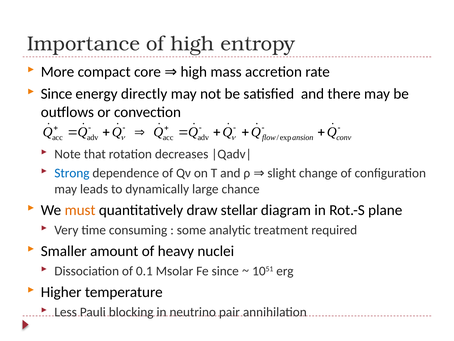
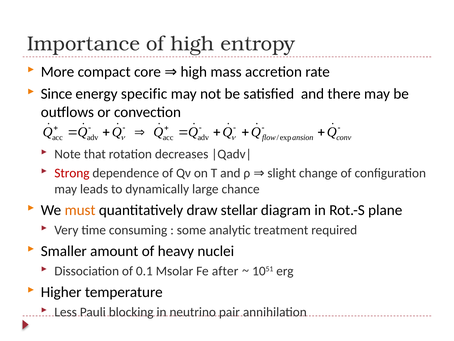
directly: directly -> specific (144, 94)
Strong colour: blue -> red (72, 173)
Fe since: since -> after (225, 271)
